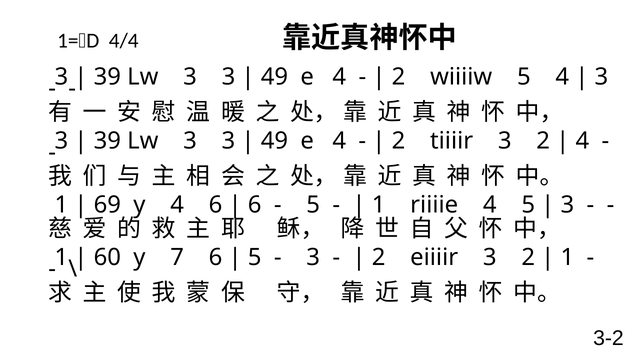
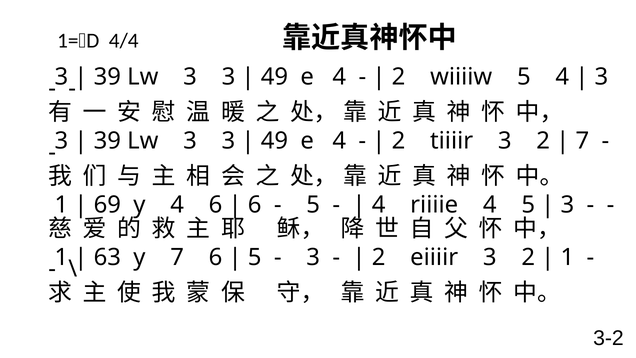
4: 4 -> 7 (582, 141)
1: 1 -> 4 (379, 205)
60: 60 -> 63 (107, 257)
